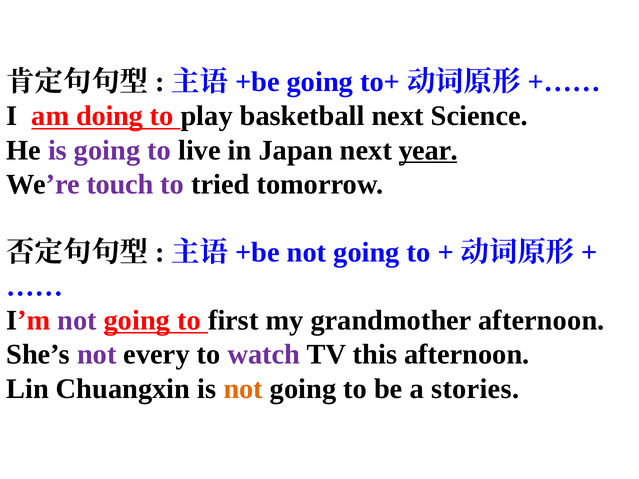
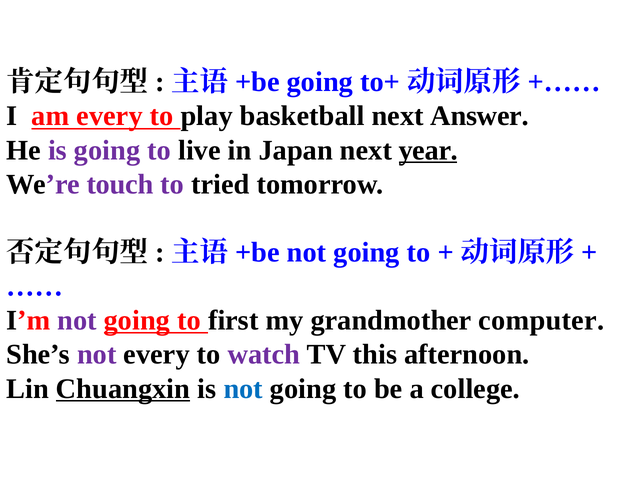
am doing: doing -> every (110, 116)
Science: Science -> Answer (480, 116)
grandmother afternoon: afternoon -> computer (541, 321)
Chuangxin underline: none -> present (123, 389)
not colour: orange -> blue (243, 389)
stories: stories -> college (475, 389)
